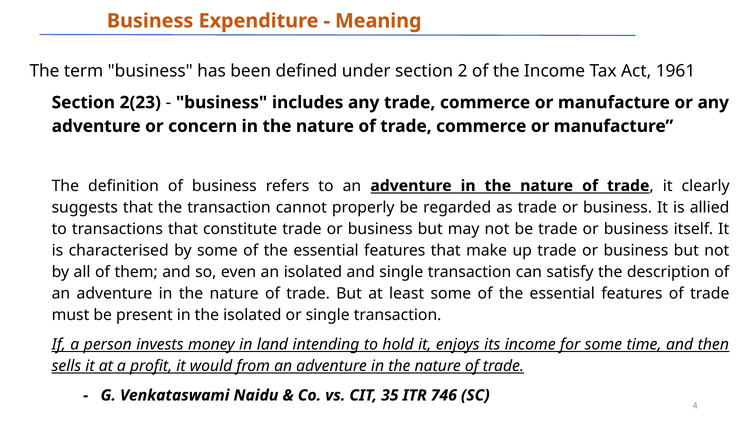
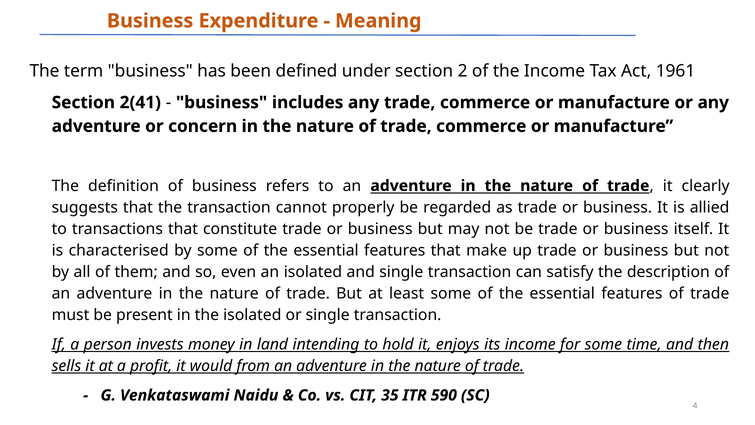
2(23: 2(23 -> 2(41 (140, 102)
746: 746 -> 590 (444, 395)
